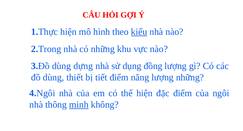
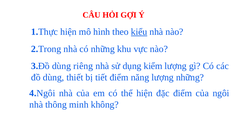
dựng: dựng -> riêng (83, 66)
đồng: đồng -> kiểm (153, 66)
minh underline: present -> none (79, 105)
